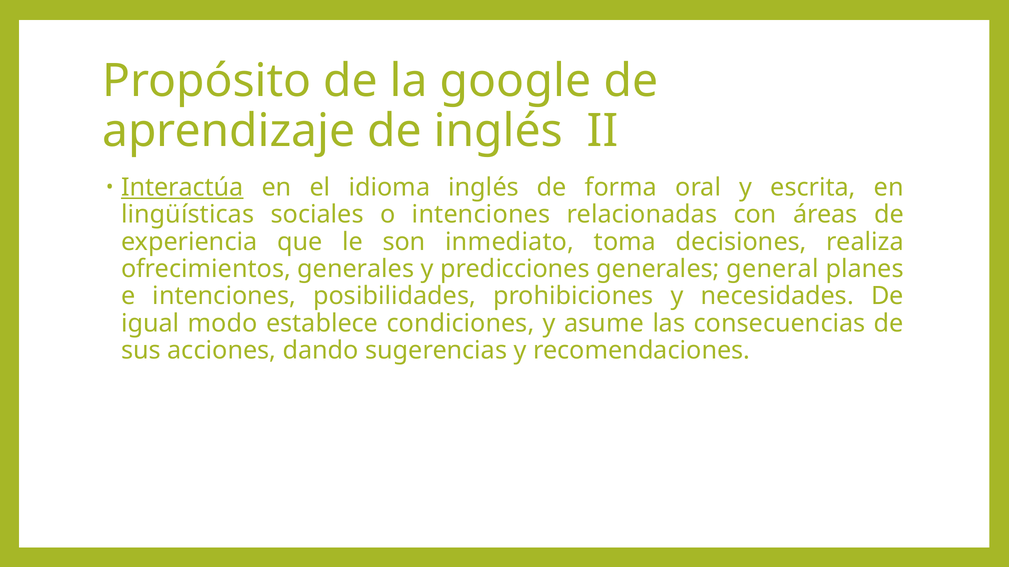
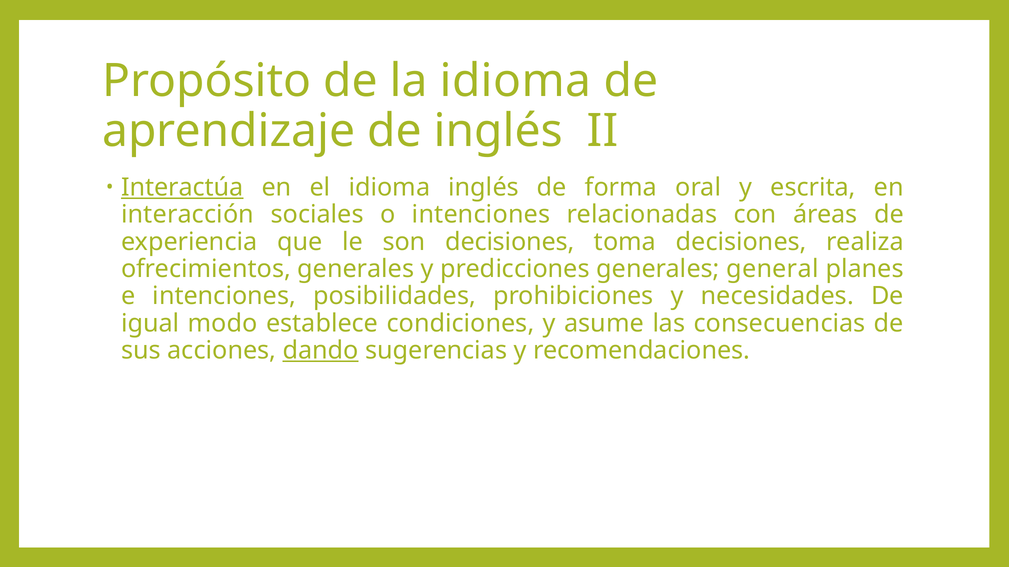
la google: google -> idioma (515, 81)
lingüísticas: lingüísticas -> interacción (188, 215)
son inmediato: inmediato -> decisiones (510, 242)
dando underline: none -> present (321, 351)
